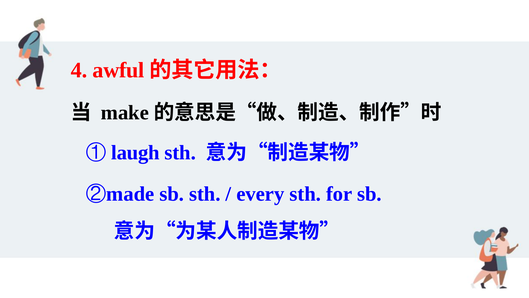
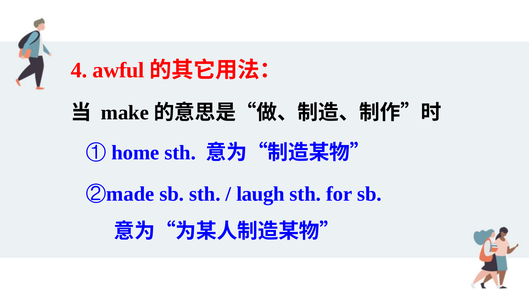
laugh: laugh -> home (135, 153)
every: every -> laugh (261, 194)
